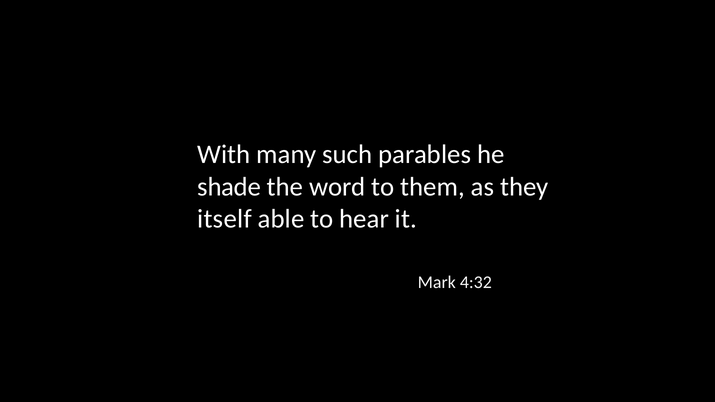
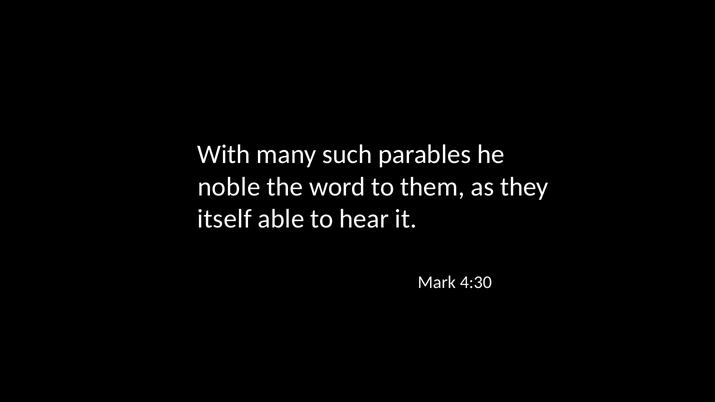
shade: shade -> noble (229, 187)
4:32: 4:32 -> 4:30 (476, 283)
